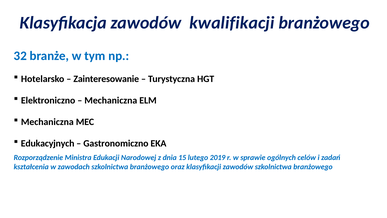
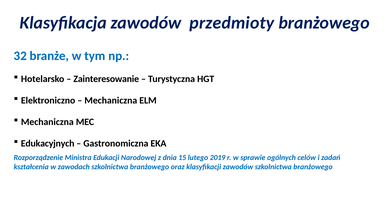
kwalifikacji: kwalifikacji -> przedmioty (232, 23)
Gastronomiczno: Gastronomiczno -> Gastronomiczna (116, 143)
